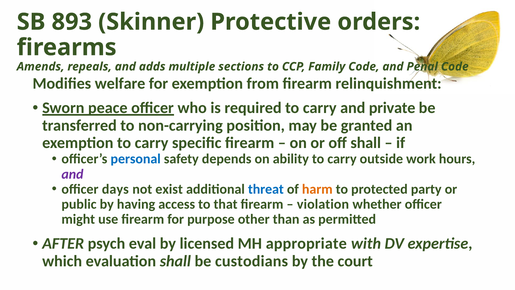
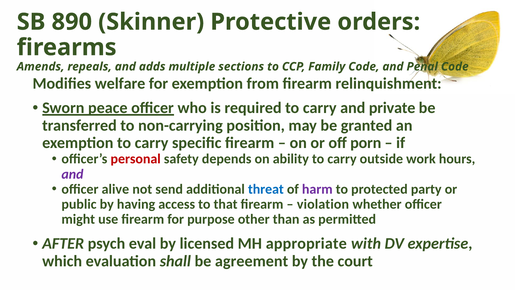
893: 893 -> 890 (72, 22)
off shall: shall -> porn (366, 143)
personal colour: blue -> red (136, 159)
days: days -> alive (115, 189)
exist: exist -> send (169, 189)
harm colour: orange -> purple (317, 189)
custodians: custodians -> agreement (252, 261)
